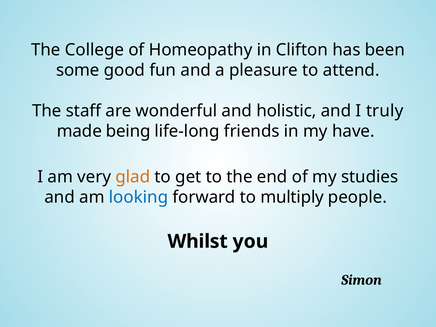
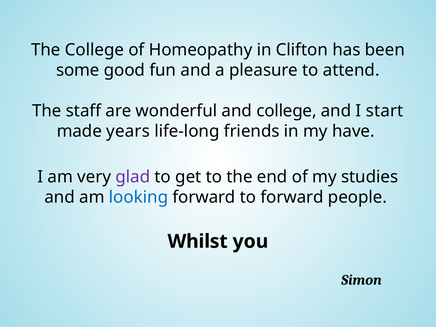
and holistic: holistic -> college (287, 111)
truly: truly -> start (385, 111)
being: being -> years (128, 131)
glad colour: orange -> purple (133, 177)
to multiply: multiply -> forward (292, 197)
